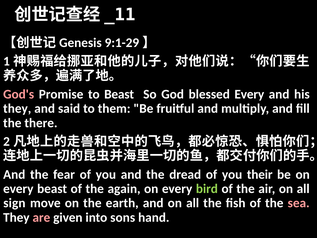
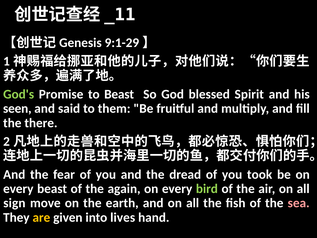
God's colour: pink -> light green (19, 94)
blessed Every: Every -> Spirit (249, 94)
they: they -> seen (17, 109)
their: their -> took (260, 174)
are colour: pink -> yellow (41, 217)
sons: sons -> lives (123, 217)
